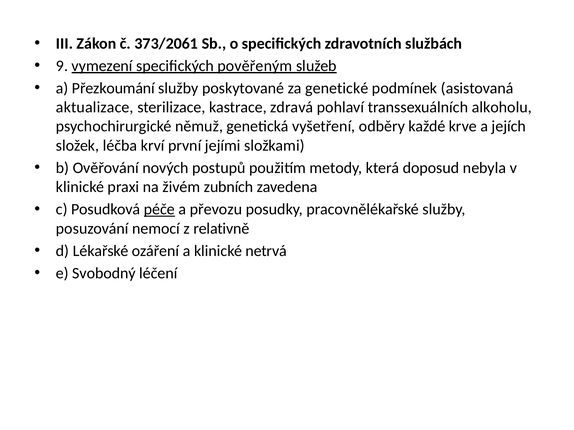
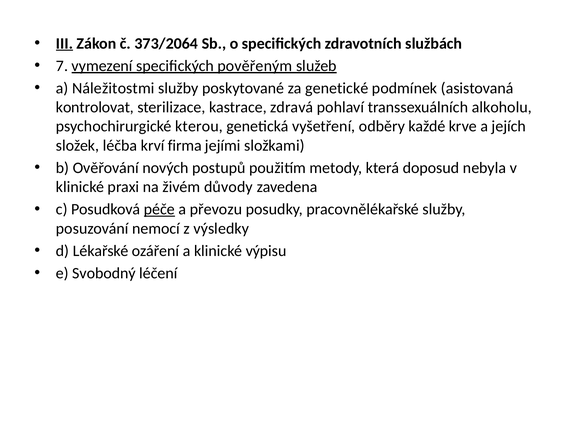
III underline: none -> present (64, 44)
373/2061: 373/2061 -> 373/2064 (166, 44)
9: 9 -> 7 (62, 66)
Přezkoumání: Přezkoumání -> Náležitostmi (113, 88)
aktualizace: aktualizace -> kontrolovat (95, 107)
němuž: němuž -> kterou (199, 127)
první: první -> firma (185, 146)
zubních: zubních -> důvody (228, 187)
relativně: relativně -> výsledky (221, 229)
netrvá: netrvá -> výpisu (266, 251)
